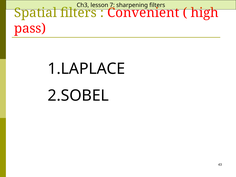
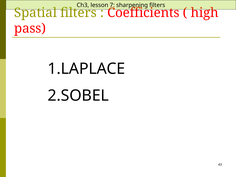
Convenient: Convenient -> Coefficients (143, 13)
